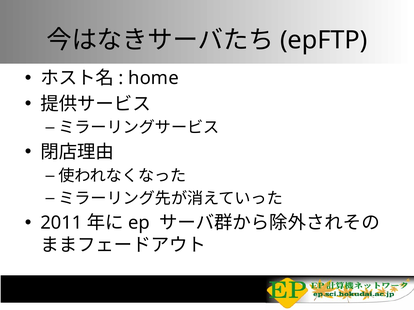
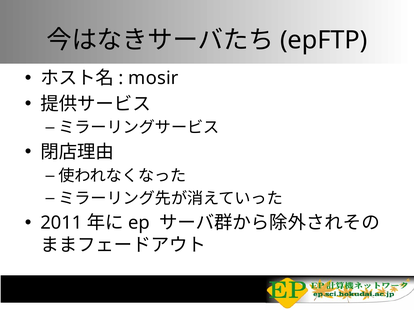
home: home -> mosir (153, 78)
